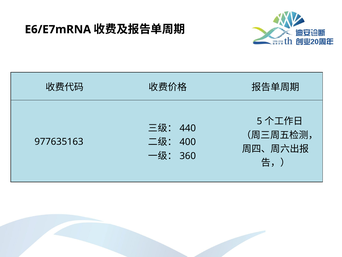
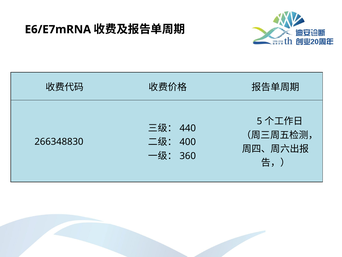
977635163: 977635163 -> 266348830 (59, 141)
